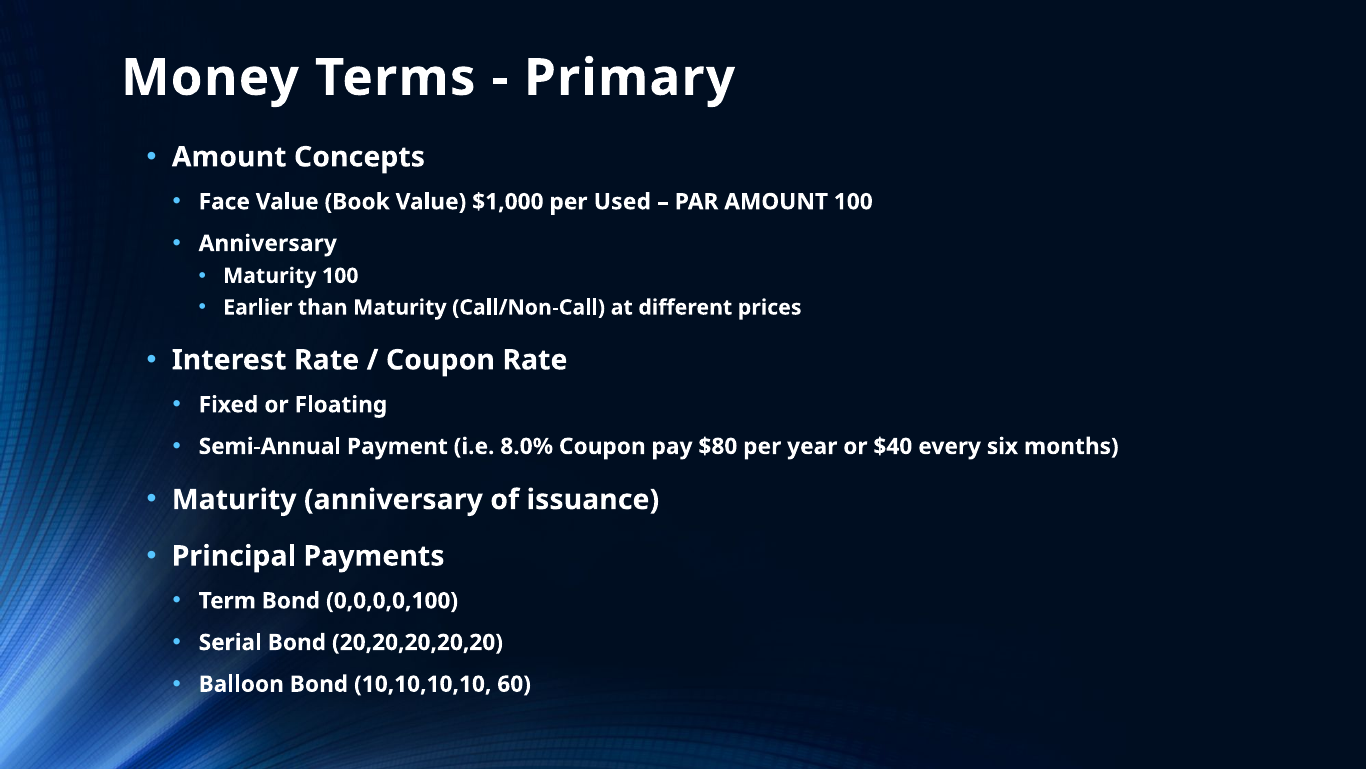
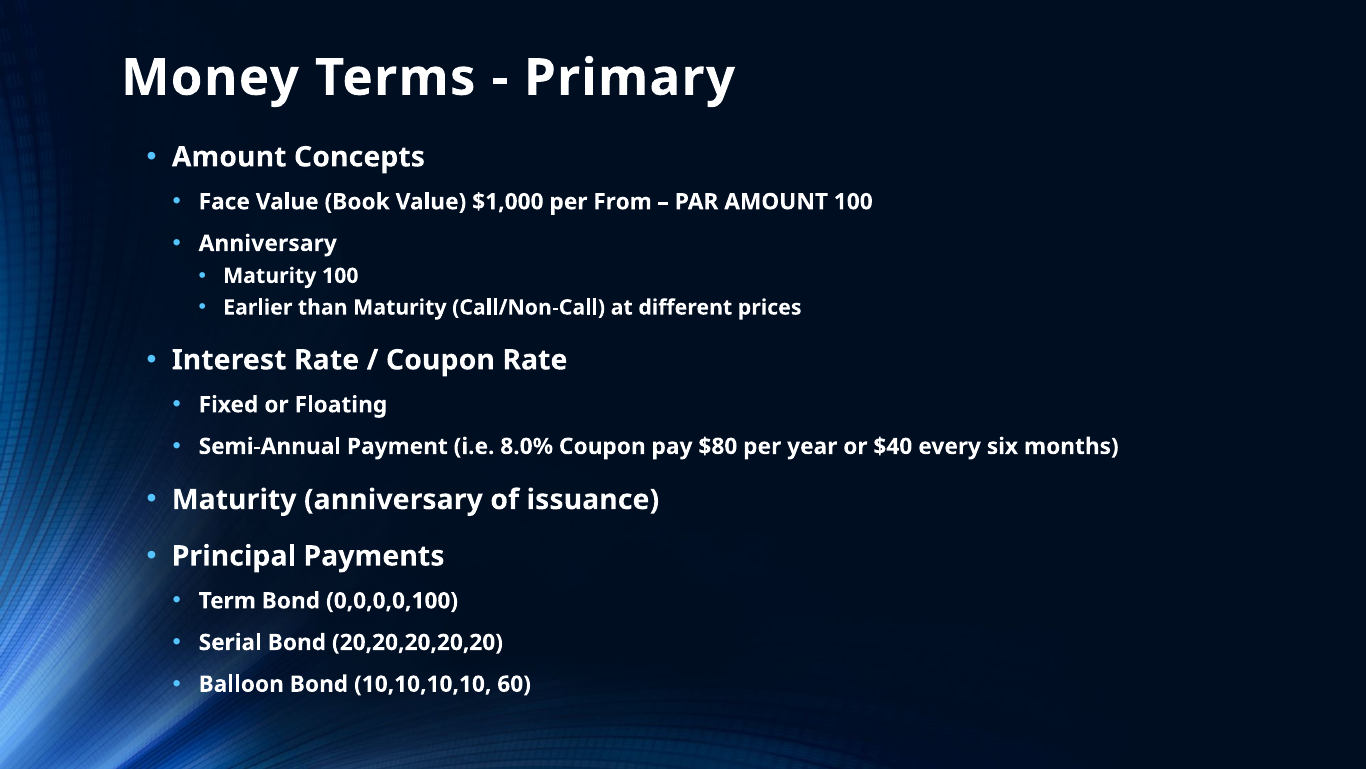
Used: Used -> From (623, 202)
